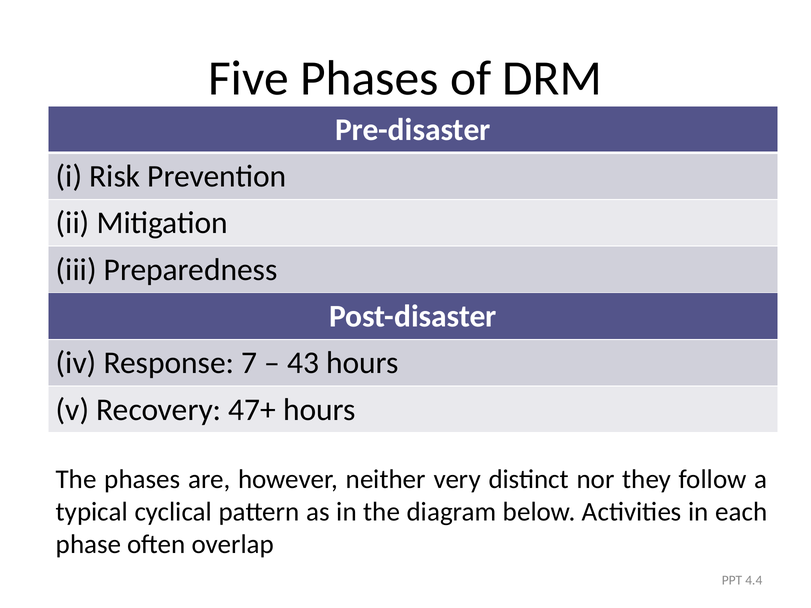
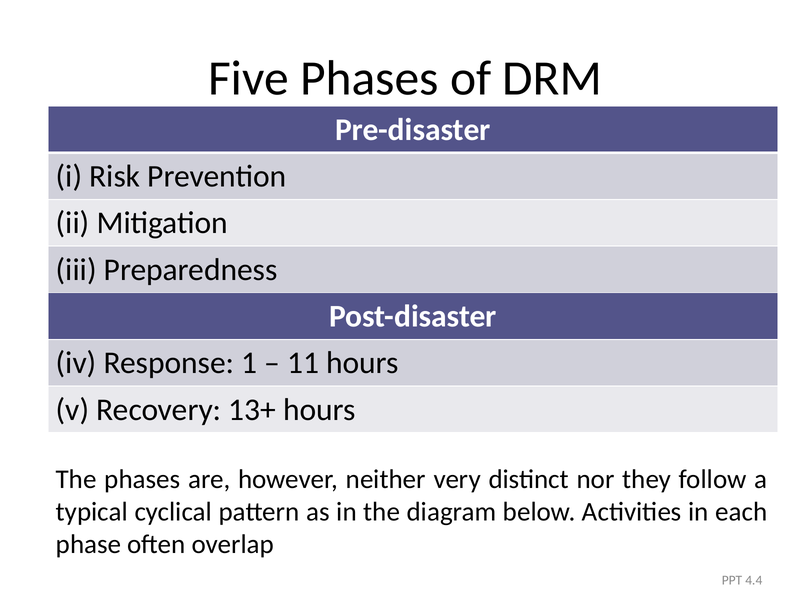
7: 7 -> 1 (249, 363)
43: 43 -> 11 (303, 363)
47+: 47+ -> 13+ (252, 410)
